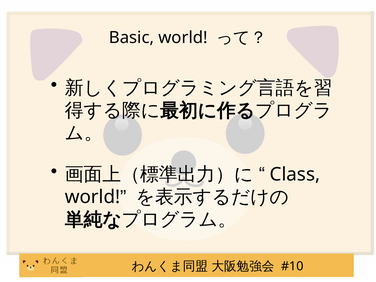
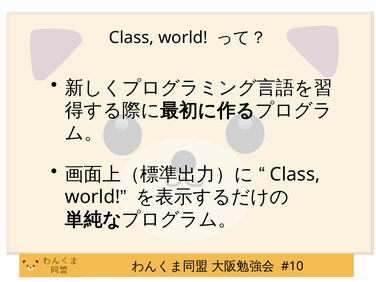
Basic: Basic -> Class (131, 38)
